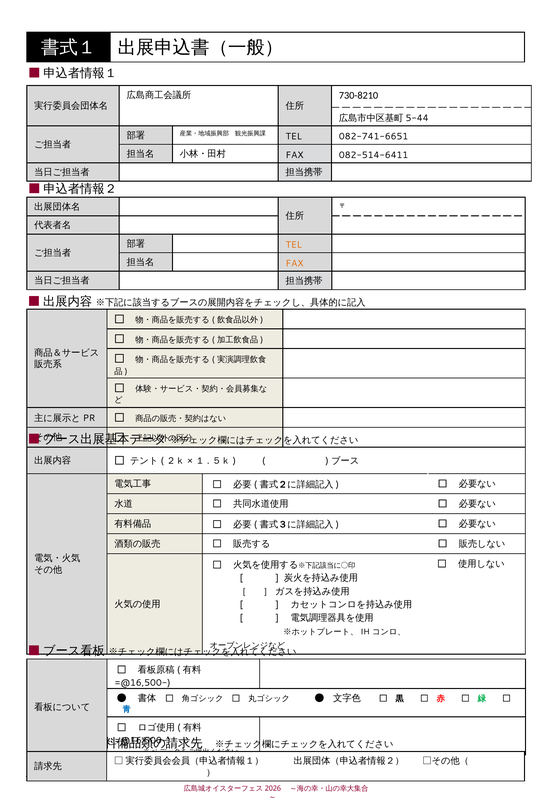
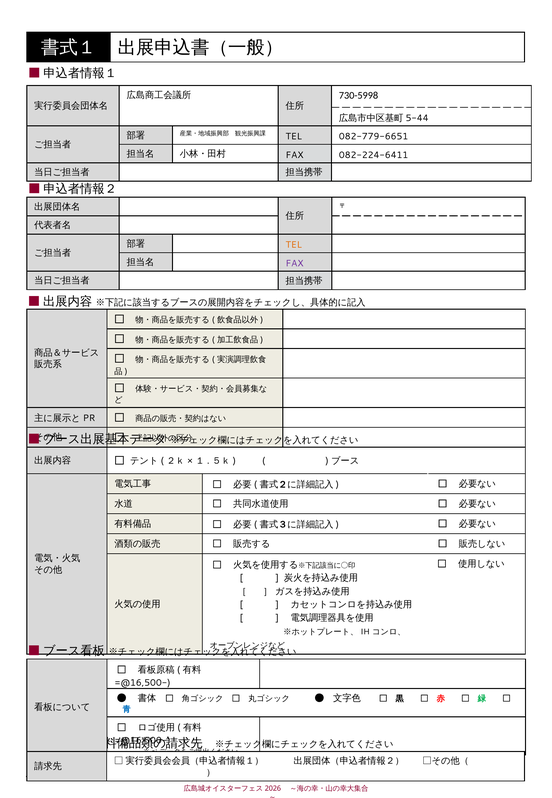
730-8210: 730-8210 -> 730-5998 (359, 95)
082-741-6651: 082-741-6651 -> 082-779-6651 (374, 136)
082-514-6411: 082-514-6411 -> 082-224-6411 (374, 155)
FAX colour: orange -> purple (295, 263)
